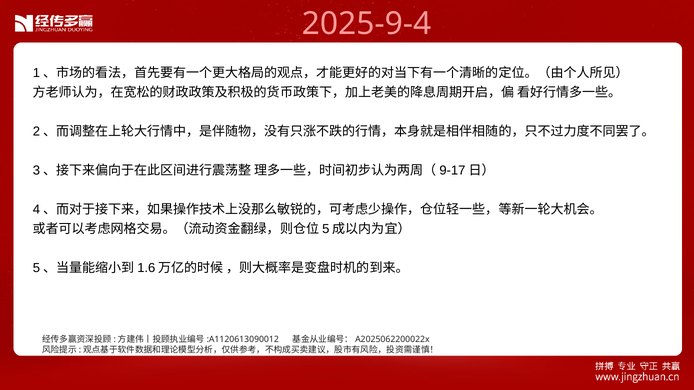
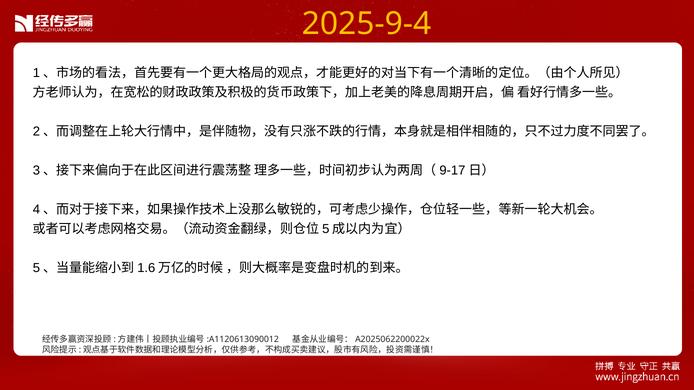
2025-9-4 colour: pink -> yellow (367, 24)
